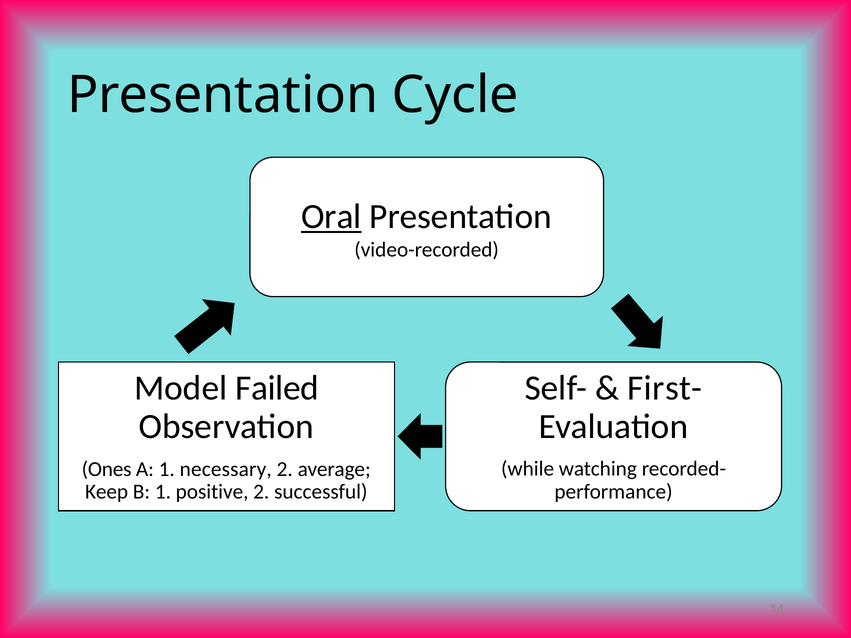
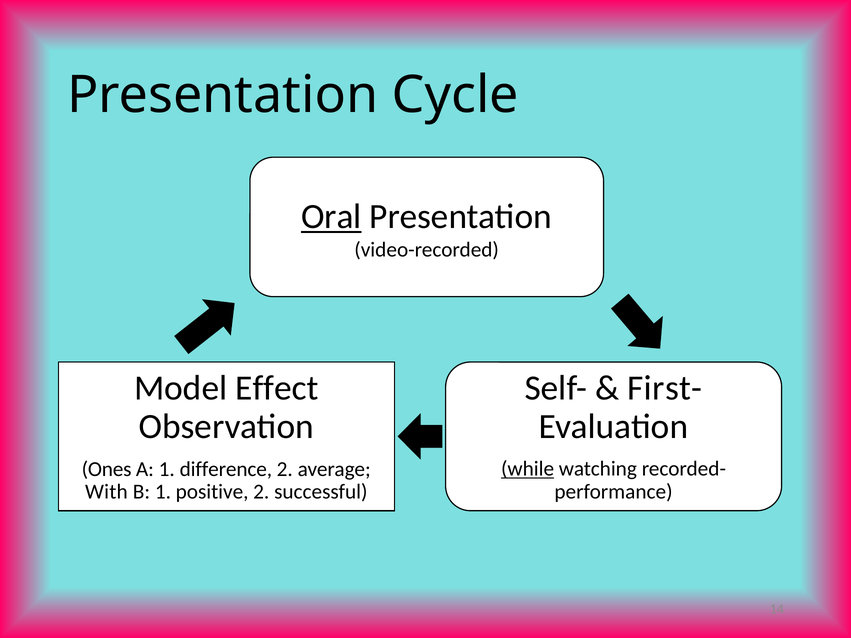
Failed: Failed -> Effect (277, 388)
necessary: necessary -> difference (226, 469)
while underline: none -> present (528, 469)
Keep: Keep -> With (106, 492)
